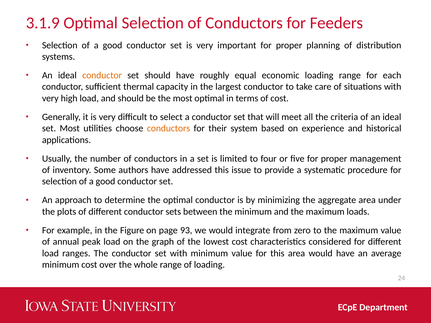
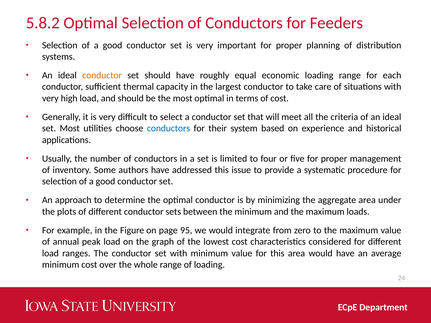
3.1.9: 3.1.9 -> 5.8.2 (43, 23)
conductors colour: orange -> blue (169, 129)
93: 93 -> 95 (186, 230)
